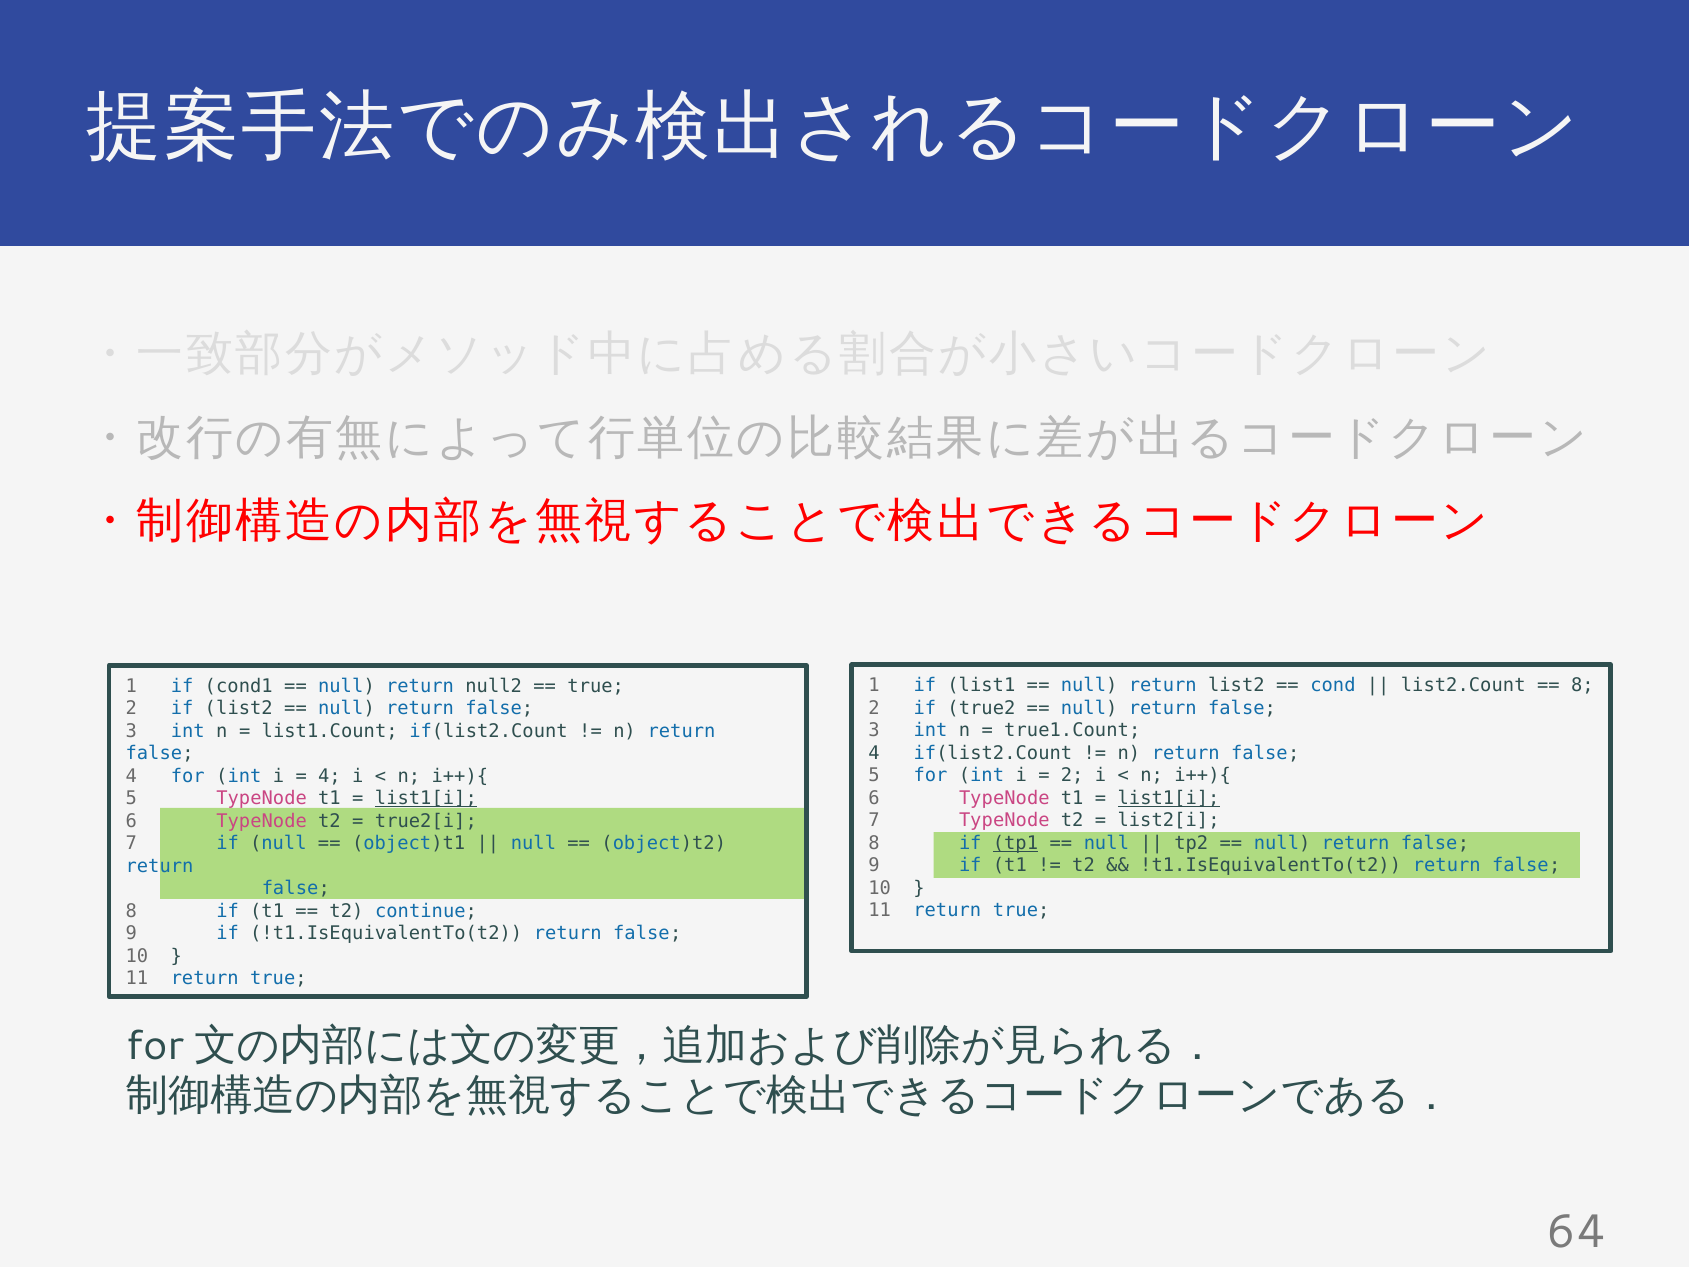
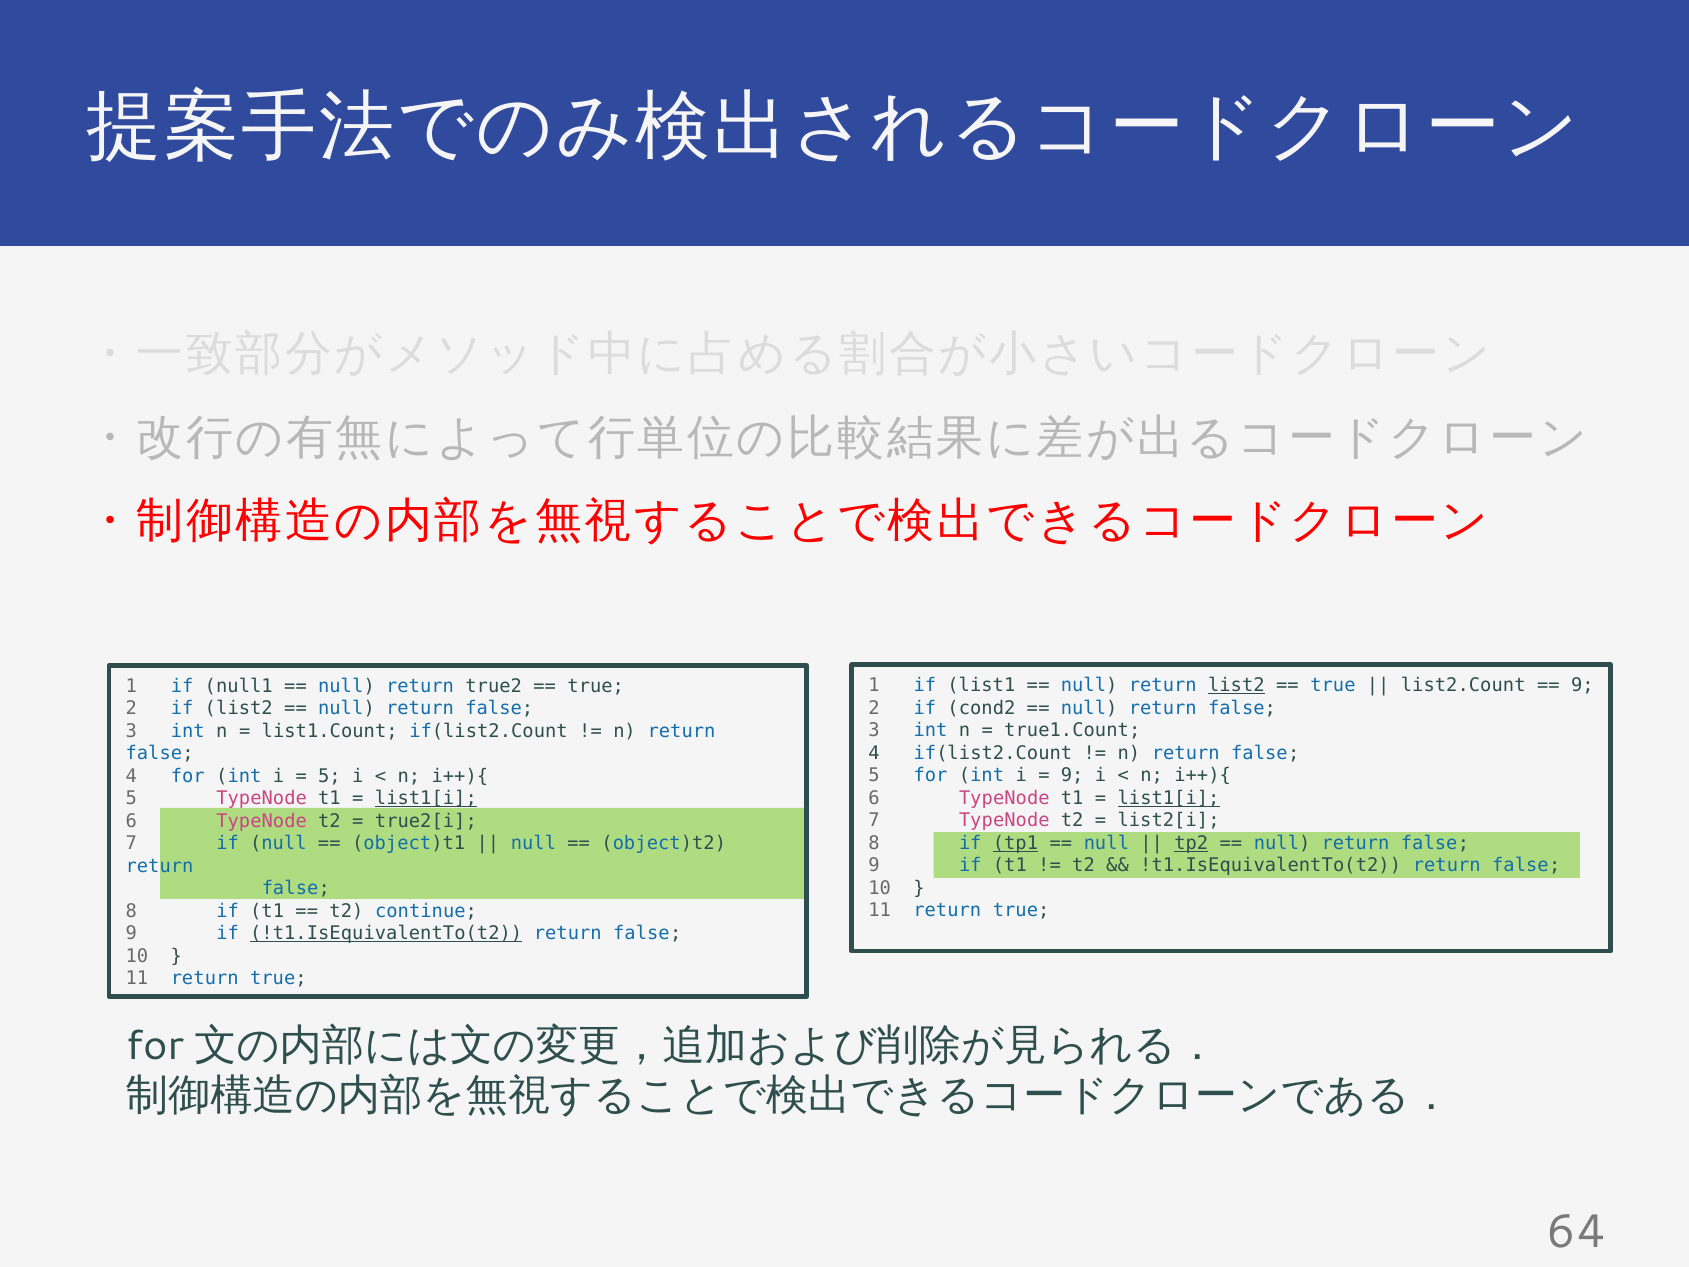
list2 underline: none -> present (1236, 686)
cond: cond -> true (1333, 686)
8: 8 -> 9 (1582, 686)
cond1: cond1 -> null1 (239, 686)
null2: null2 -> true2 (494, 686)
true2: true2 -> cond2 (981, 708)
2: 2 -> 9 (1072, 775)
4: 4 -> 5 (329, 776)
tp2 underline: none -> present (1191, 843)
!t1.IsEquivalentTo(t2 underline: none -> present (386, 933)
